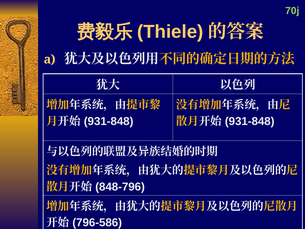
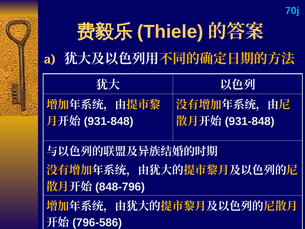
70j colour: light green -> light blue (292, 11)
